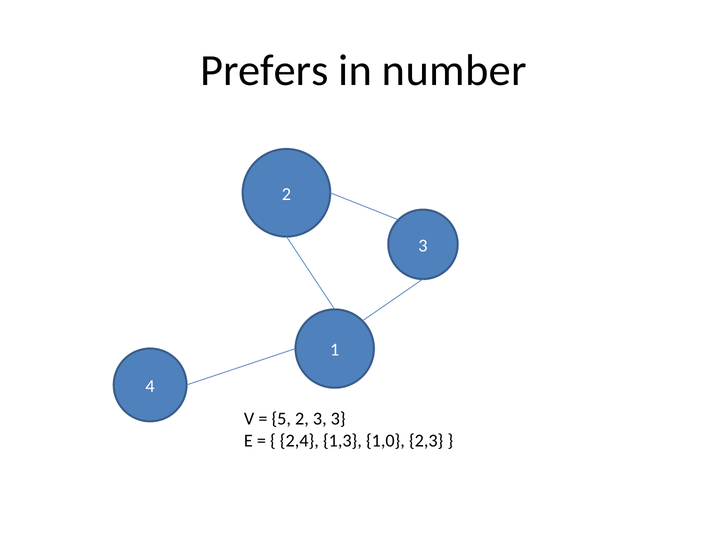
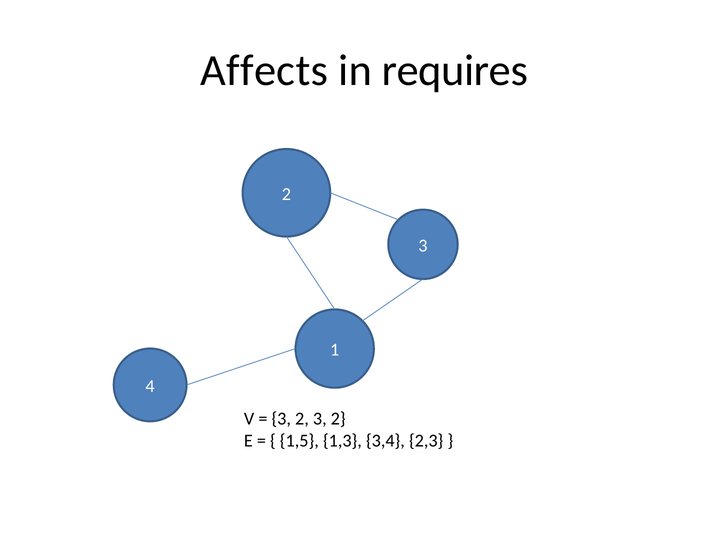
Prefers: Prefers -> Affects (264, 70)
number: number -> requires (455, 70)
5: 5 -> 3 (281, 419)
2 3 3: 3 -> 2 (338, 419)
2,4: 2,4 -> 1,5 (299, 441)
1,0: 1,0 -> 3,4 (385, 441)
